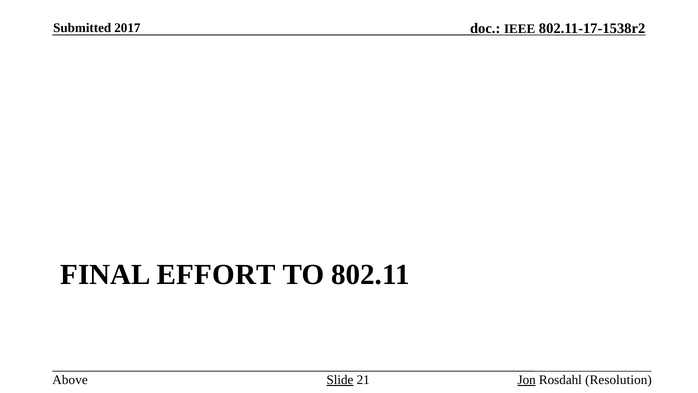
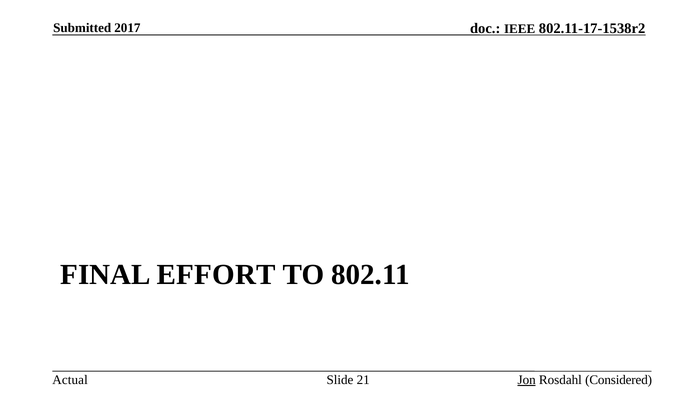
Above: Above -> Actual (70, 379)
Slide underline: present -> none (340, 379)
Resolution: Resolution -> Considered (619, 379)
